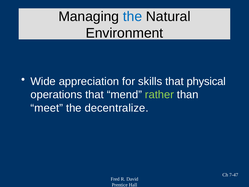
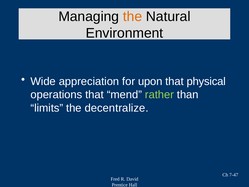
the colour: blue -> orange (133, 16)
skills: skills -> upon (150, 81)
meet: meet -> limits (47, 108)
